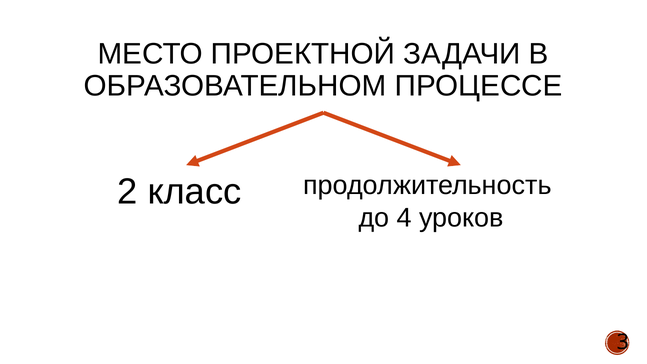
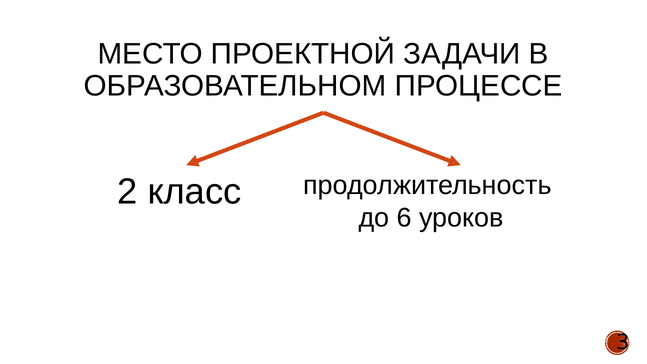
4: 4 -> 6 (404, 218)
